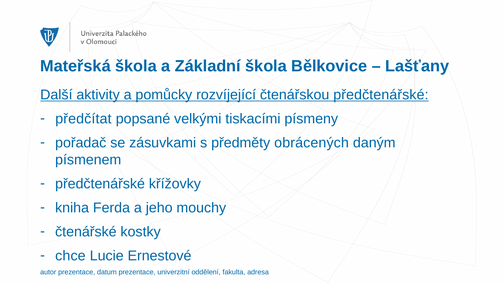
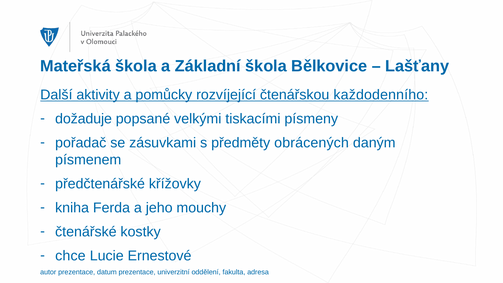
čtenářskou předčtenářské: předčtenářské -> každodenního (381, 95)
předčítat: předčítat -> dožaduje (84, 119)
